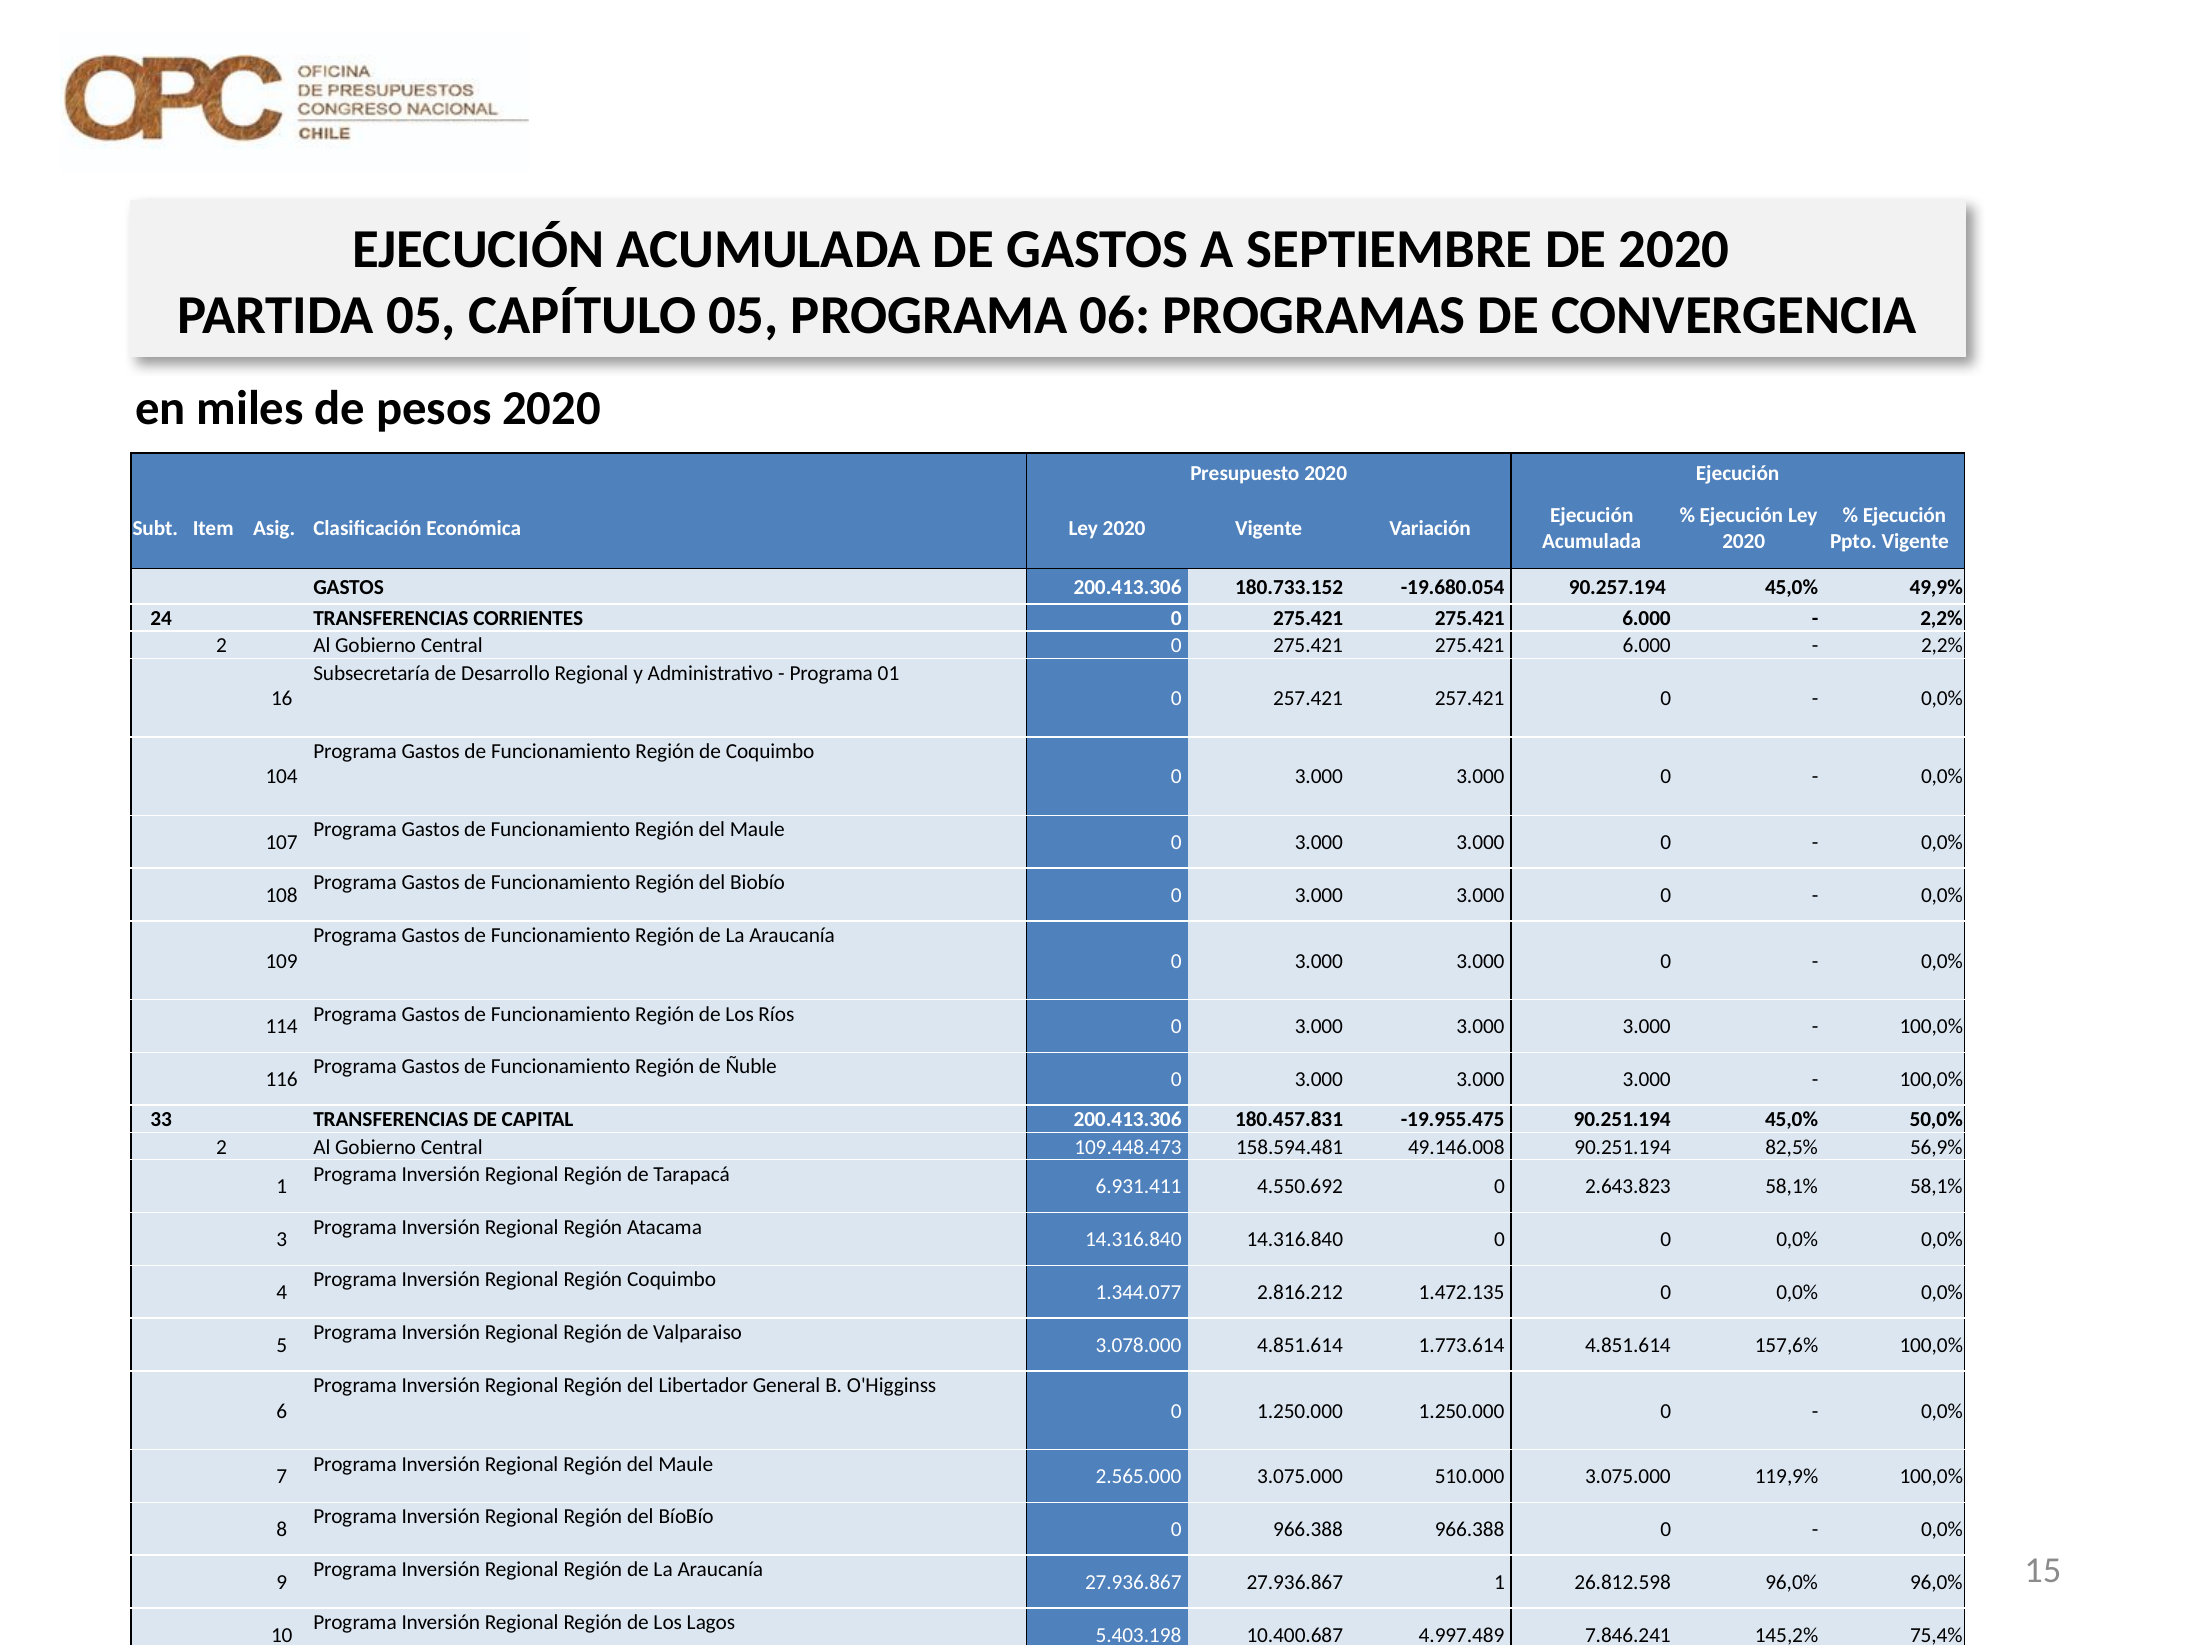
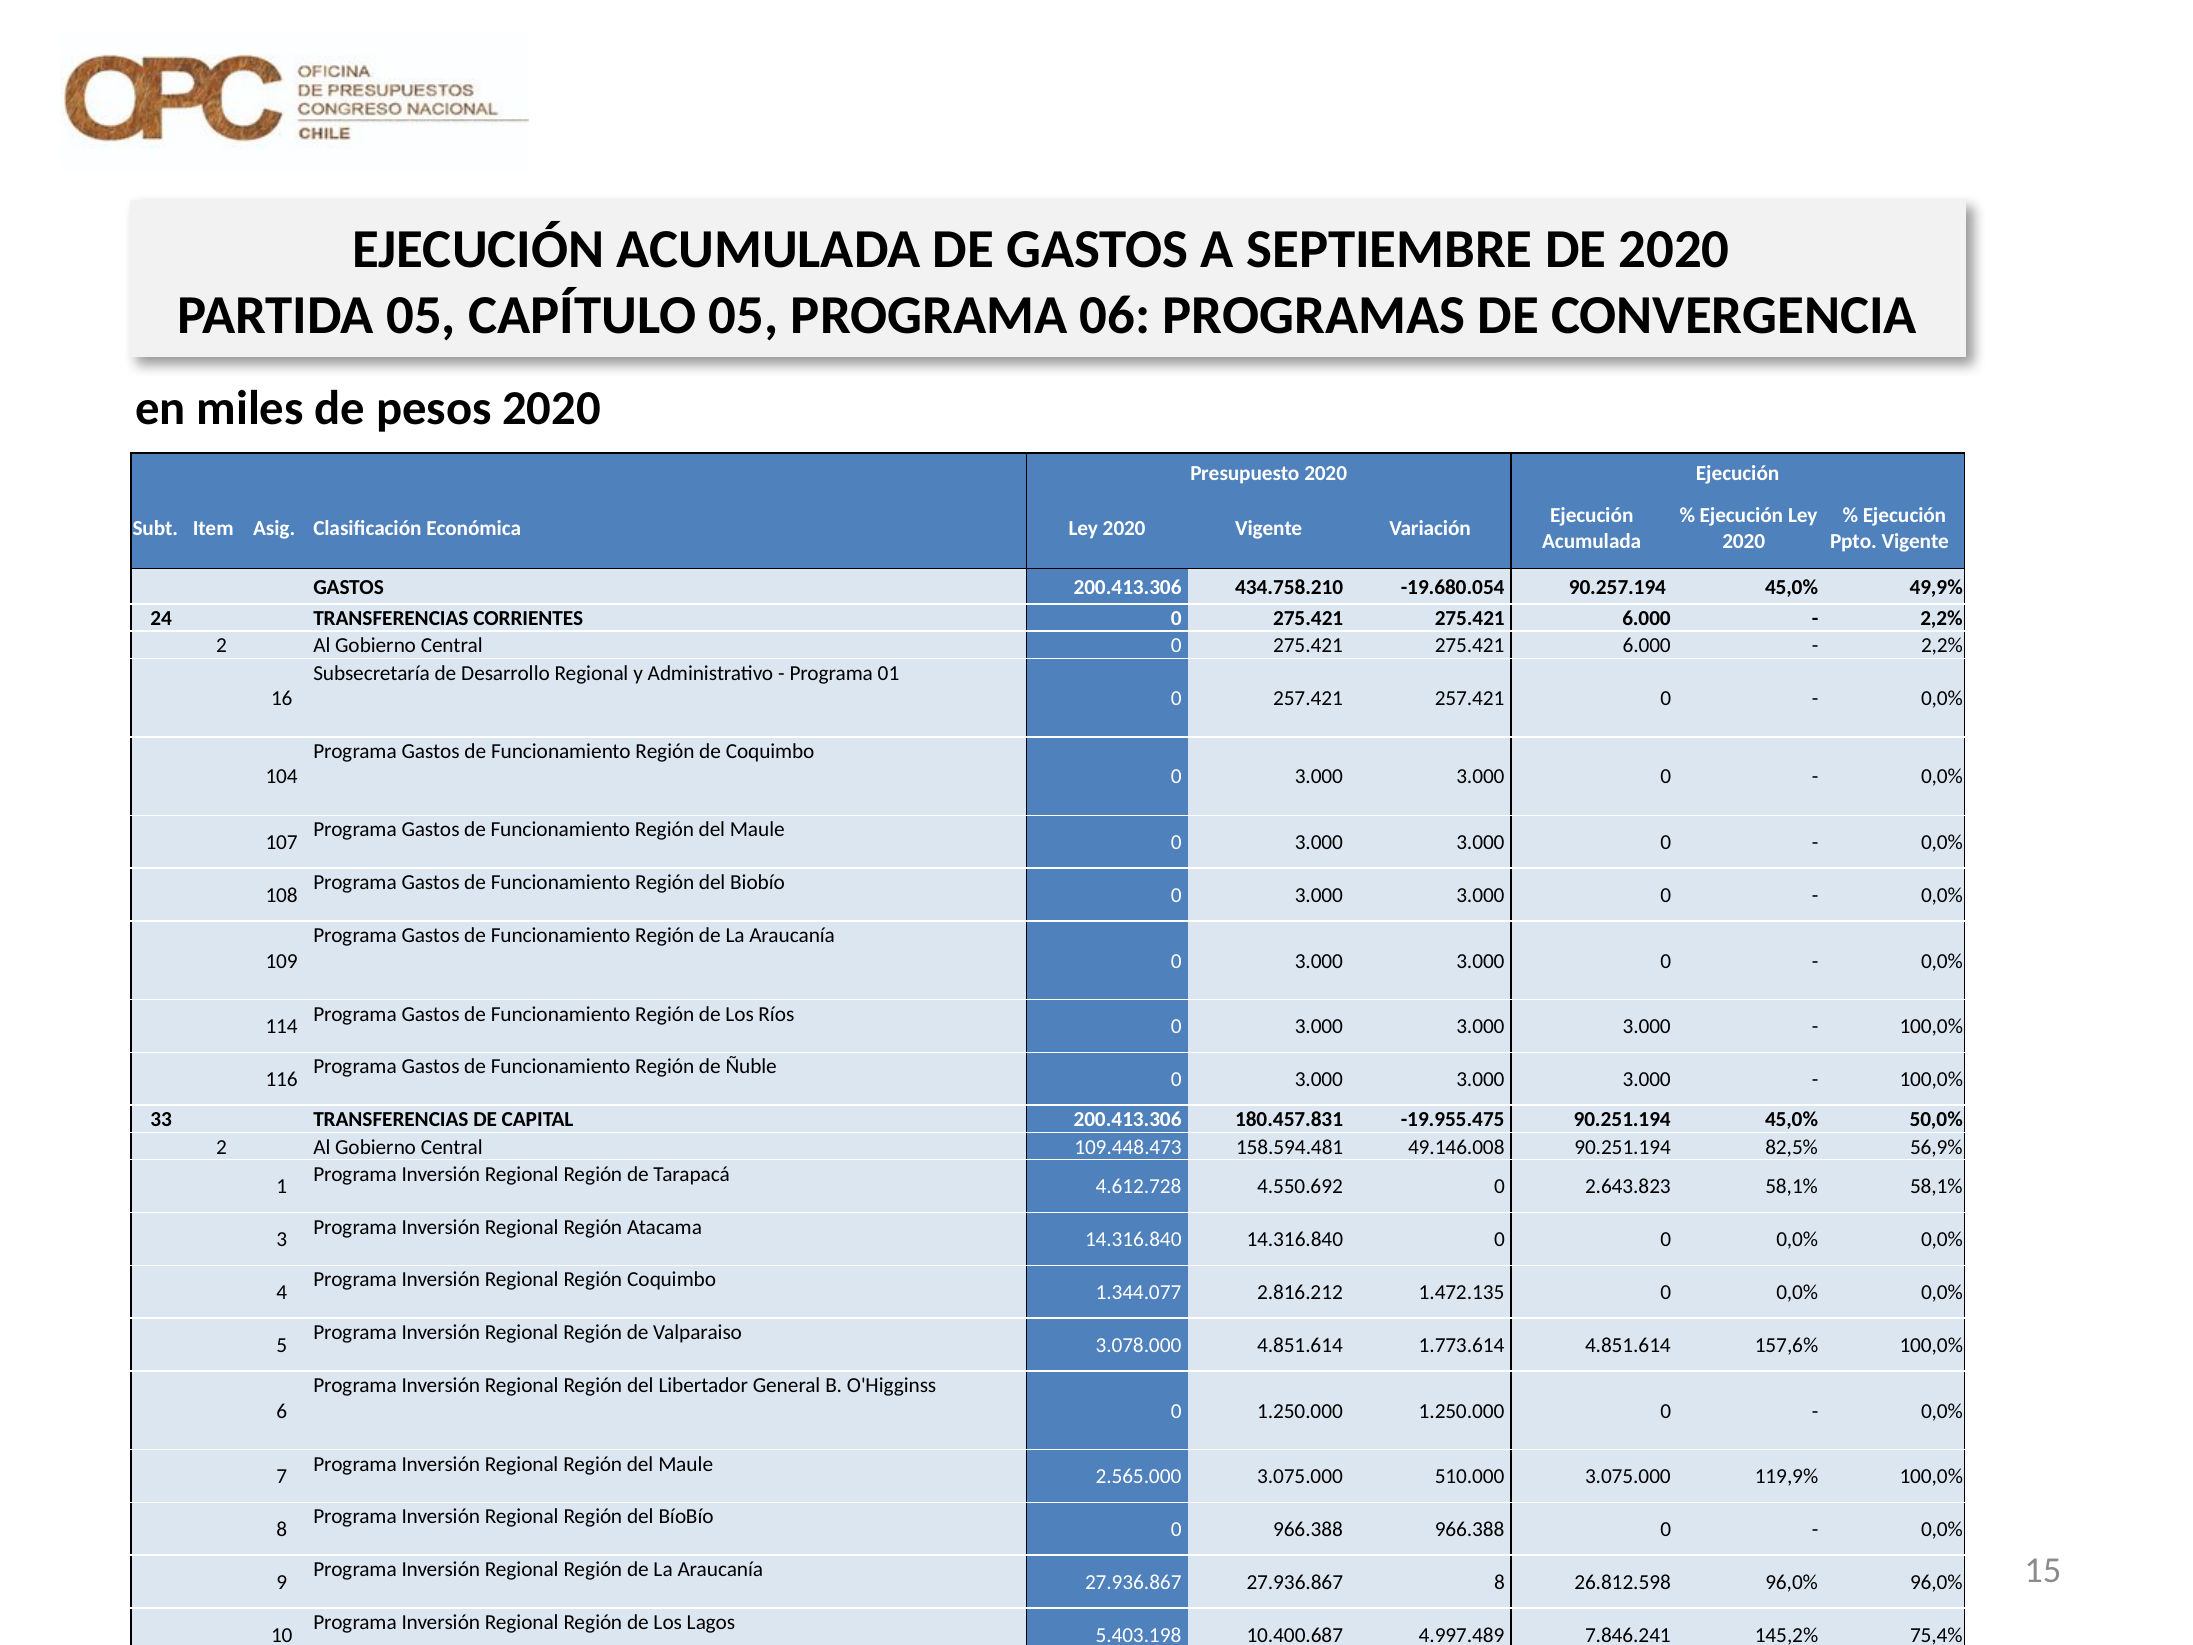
180.733.152: 180.733.152 -> 434.758.210 (1289, 587)
6.931.411: 6.931.411 -> 4.612.728 (1139, 1187)
27.936.867 1: 1 -> 8 (1499, 1582)
